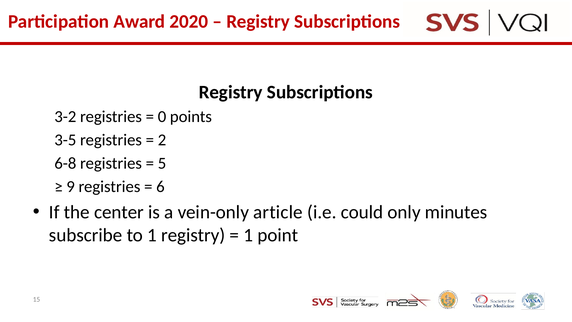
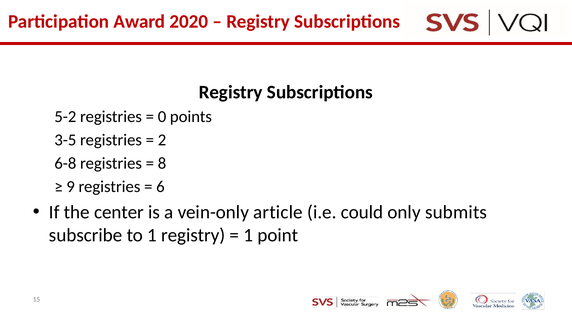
3-2: 3-2 -> 5-2 (65, 117)
5: 5 -> 8 (162, 163)
minutes: minutes -> submits (456, 212)
